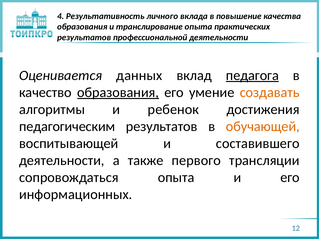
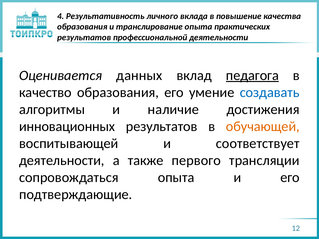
образования underline: present -> none (118, 92)
создавать colour: orange -> blue (270, 92)
ребенок: ребенок -> наличие (173, 109)
педагогическим: педагогическим -> инновационных (67, 127)
составившего: составившего -> соответствует (258, 144)
информационных: информационных -> подтверждающие (76, 195)
